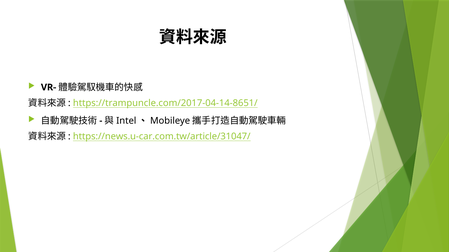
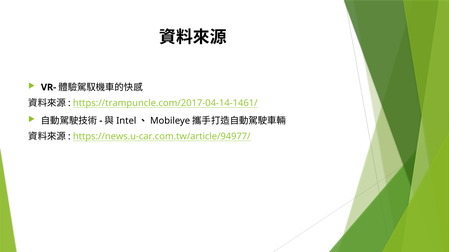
https://trampuncle.com/2017-04-14-8651/: https://trampuncle.com/2017-04-14-8651/ -> https://trampuncle.com/2017-04-14-1461/ (165, 103)
https://news.u-car.com.tw/article/31047/: https://news.u-car.com.tw/article/31047/ -> https://news.u-car.com.tw/article/94977/ (162, 137)
